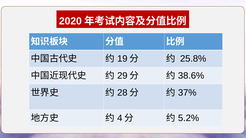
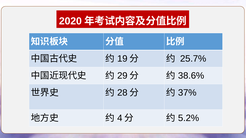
25.8%: 25.8% -> 25.7% (193, 59)
